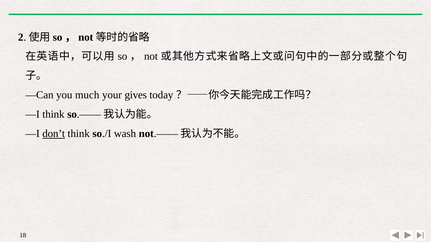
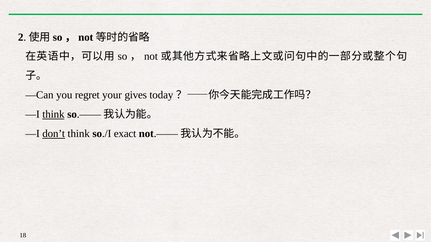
much: much -> regret (87, 95)
think underline: none -> present (53, 115)
wash: wash -> exact (125, 134)
